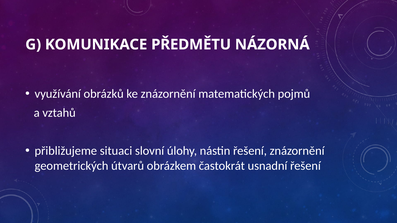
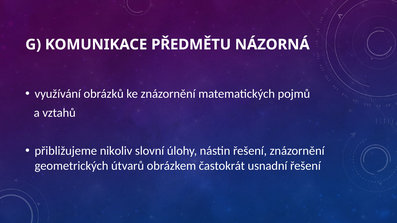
situaci: situaci -> nikoliv (116, 151)
